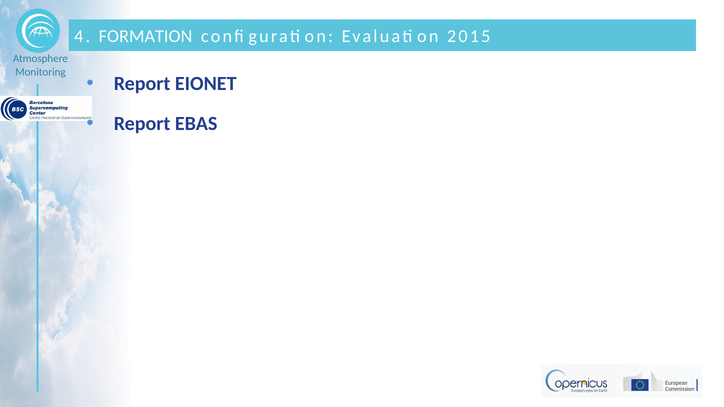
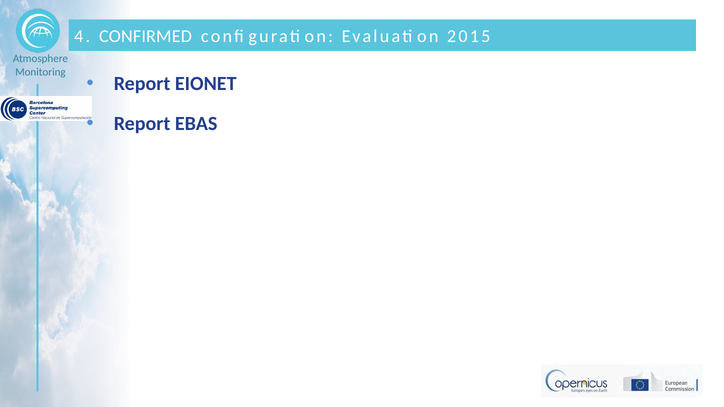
FORMATION: FORMATION -> CONFIRMED (145, 37)
